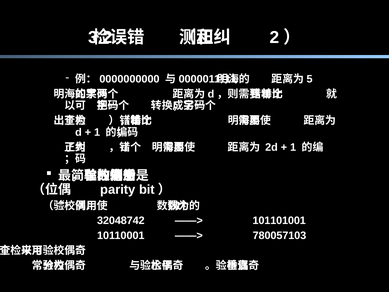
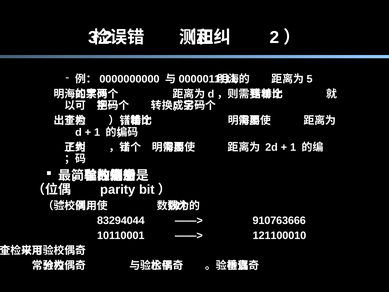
32048742: 32048742 -> 83294044 (121, 220)
101101001: 101101001 -> 910763666 (279, 220)
780057103: 780057103 -> 121100010 (279, 235)
